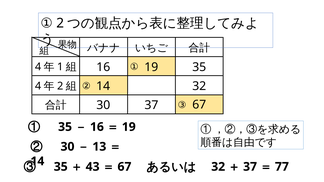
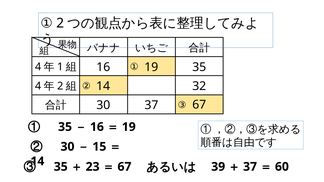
13: 13 -> 15 (99, 147)
43: 43 -> 23 (93, 167)
32: 32 -> 39 (218, 167)
77: 77 -> 60 (282, 167)
